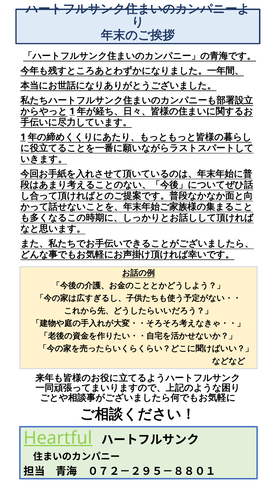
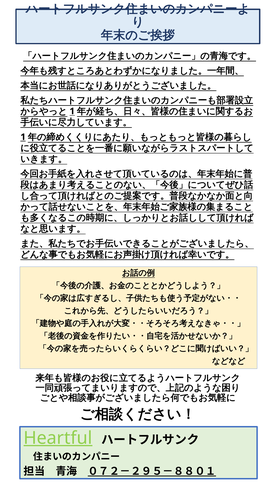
０７２－２９５－８８０１ underline: none -> present (152, 472)
